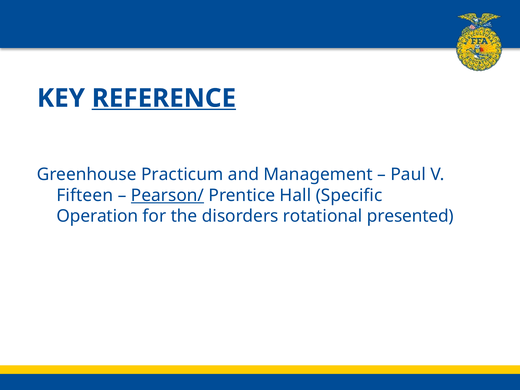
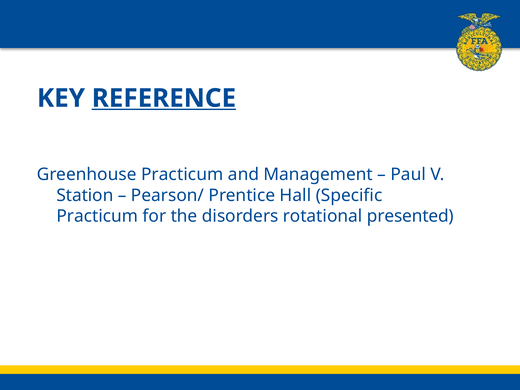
Fifteen: Fifteen -> Station (85, 195)
Pearson/ underline: present -> none (167, 195)
Operation: Operation -> Practicum (97, 216)
